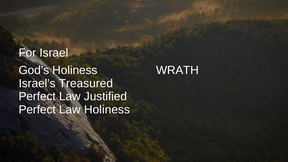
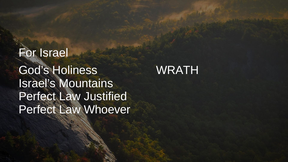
Treasured: Treasured -> Mountains (86, 83)
Law Holiness: Holiness -> Whoever (107, 110)
